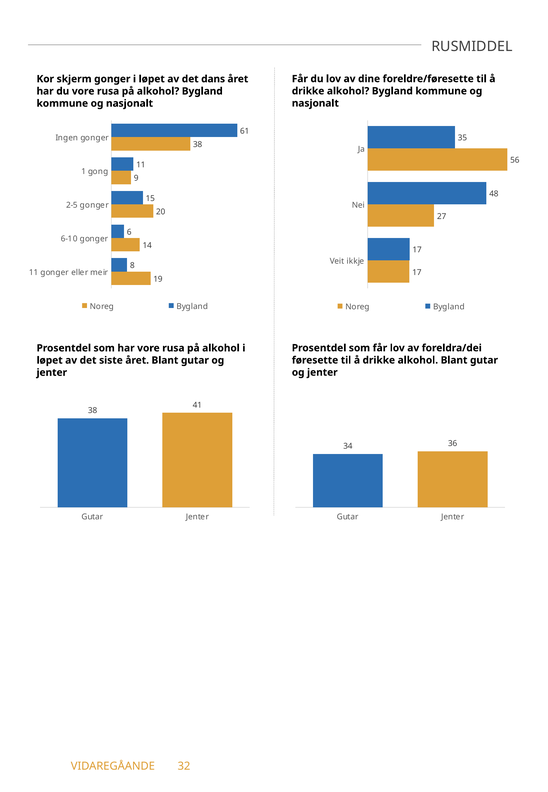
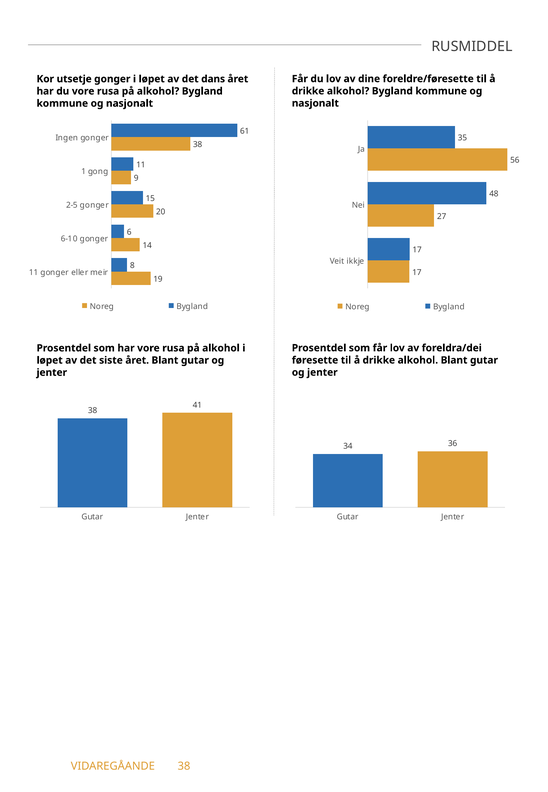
skjerm: skjerm -> utsetje (74, 79)
VIDAREGÅANDE 32: 32 -> 38 (184, 766)
